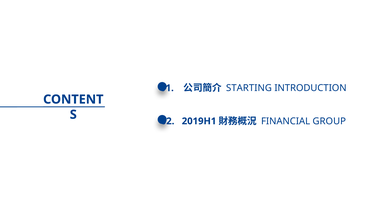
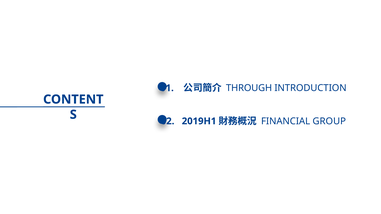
STARTING: STARTING -> THROUGH (249, 88)
